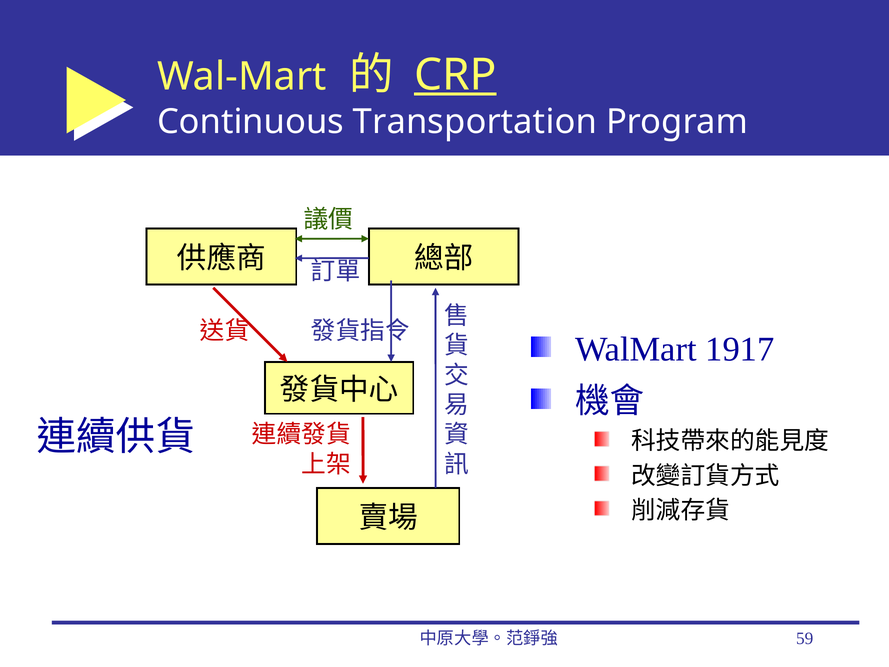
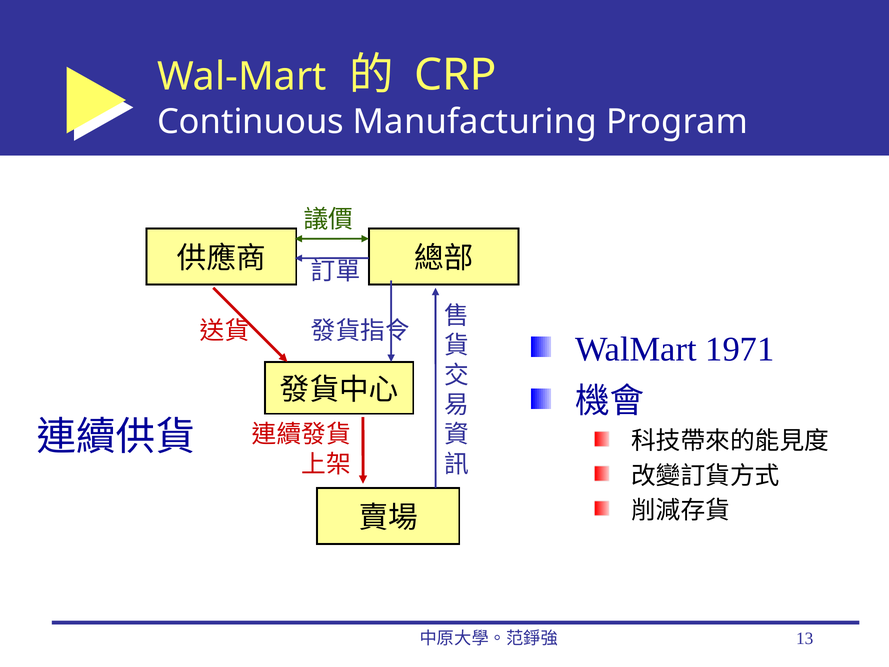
CRP underline: present -> none (455, 75)
Transportation: Transportation -> Manufacturing (475, 122)
1917: 1917 -> 1971 (740, 349)
59: 59 -> 13 (805, 638)
